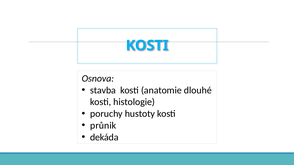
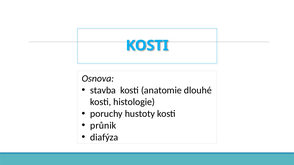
dekáda: dekáda -> diafýza (104, 137)
